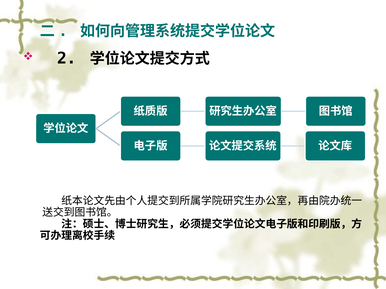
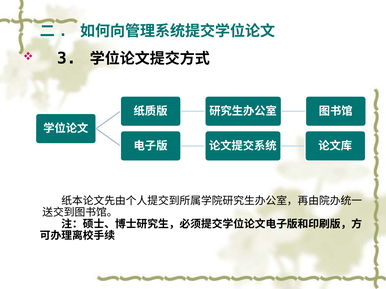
2: 2 -> 3 (67, 58)
